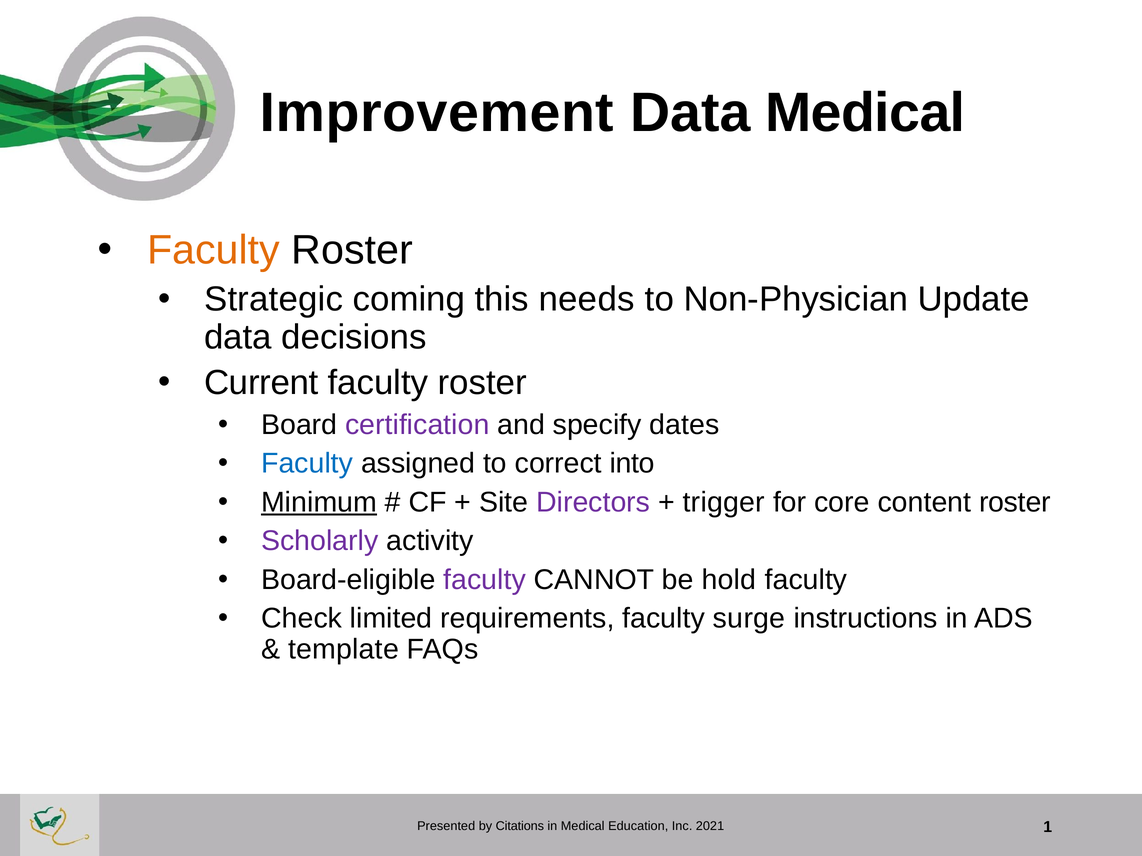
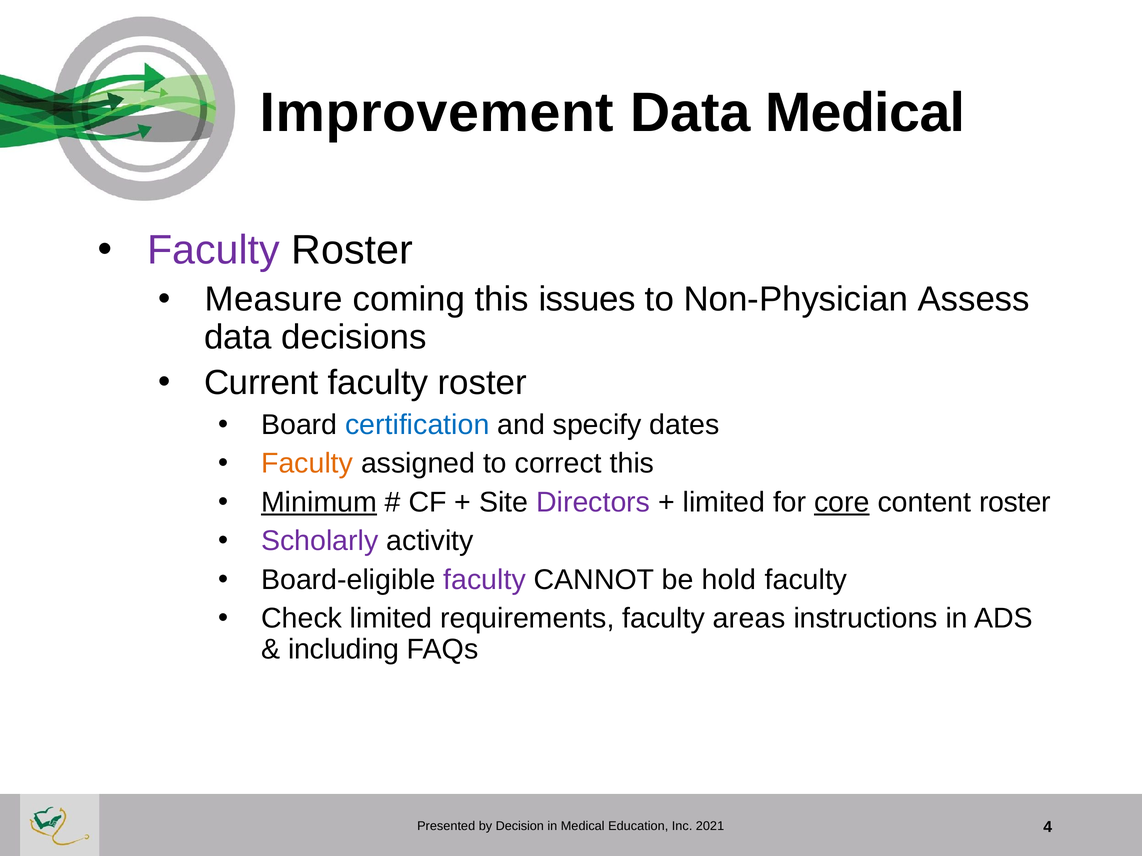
Faculty colour: orange -> purple (213, 250)
Strategic: Strategic -> Measure (274, 300)
needs: needs -> issues (587, 300)
Update: Update -> Assess (974, 300)
certification colour: purple -> blue (417, 425)
Faculty colour: blue -> orange (307, 464)
correct into: into -> this (632, 464)
trigger: trigger -> limited (724, 503)
core underline: none -> present (842, 503)
surge: surge -> areas (749, 619)
template: template -> including (344, 650)
Citations: Citations -> Decision (520, 826)
1: 1 -> 4 (1048, 827)
